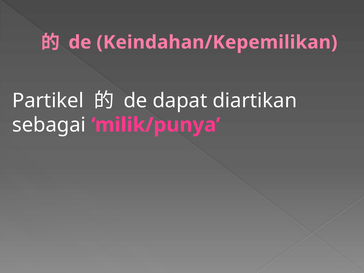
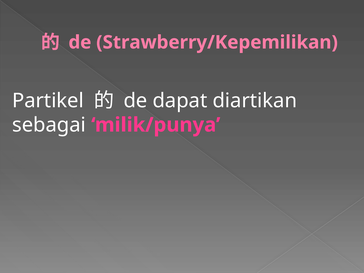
Keindahan/Kepemilikan: Keindahan/Kepemilikan -> Strawberry/Kepemilikan (217, 42)
